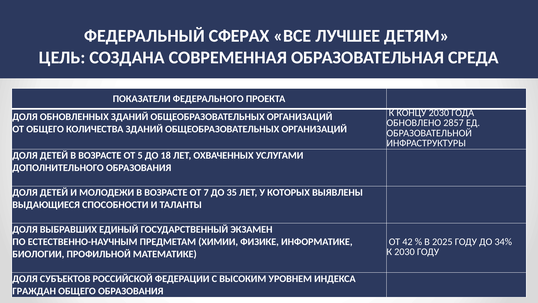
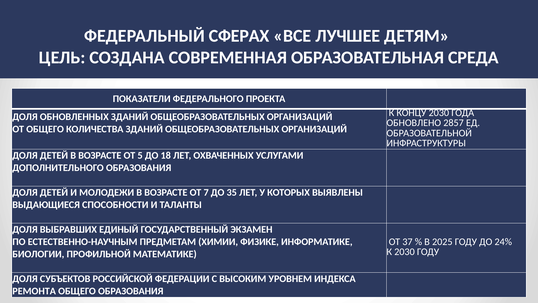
42: 42 -> 37 (407, 242)
34%: 34% -> 24% (503, 242)
ГРАЖДАН: ГРАЖДАН -> РЕМОНТА (34, 291)
